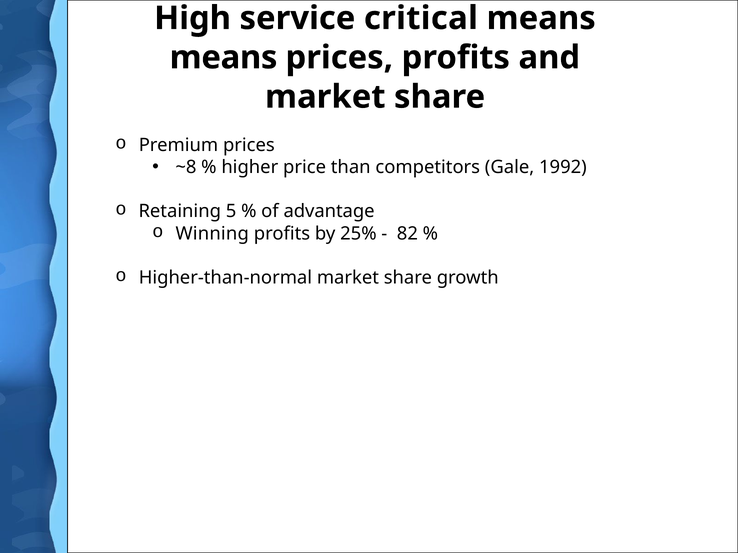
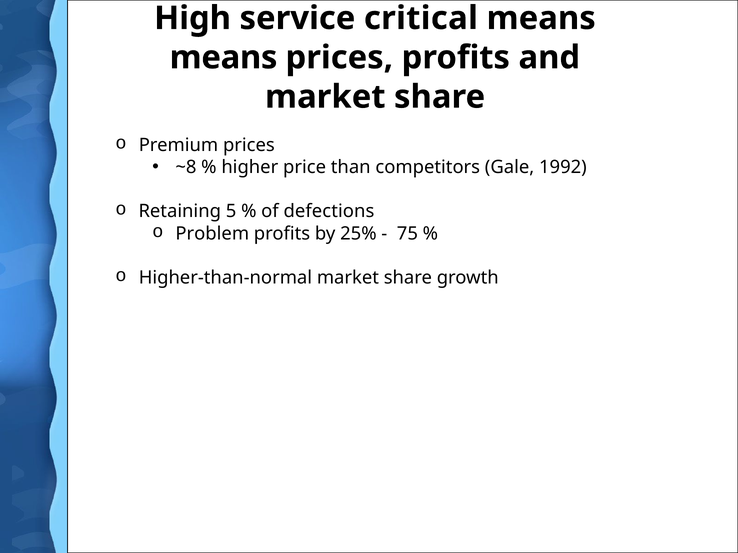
advantage: advantage -> defections (329, 212)
Winning: Winning -> Problem (212, 234)
82: 82 -> 75 (407, 234)
